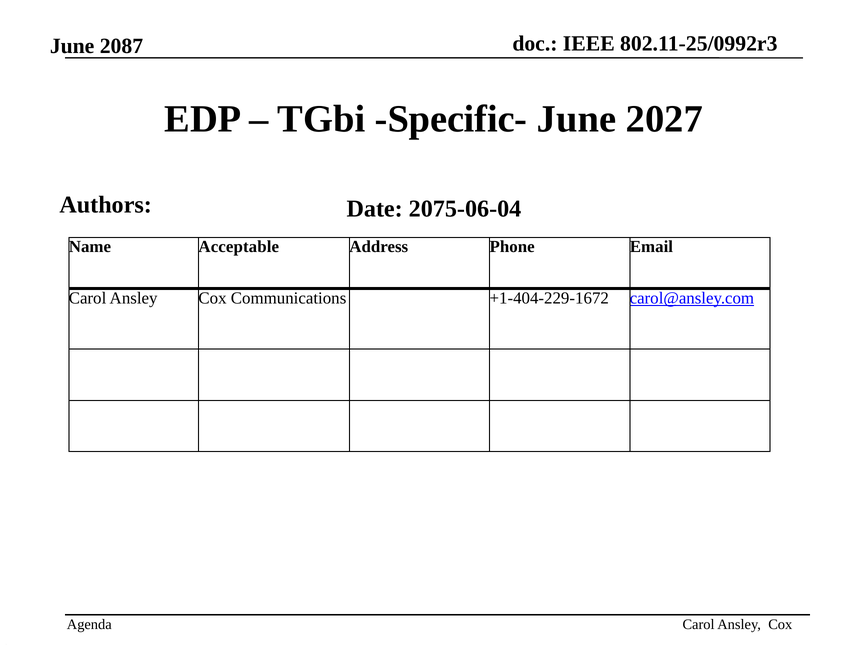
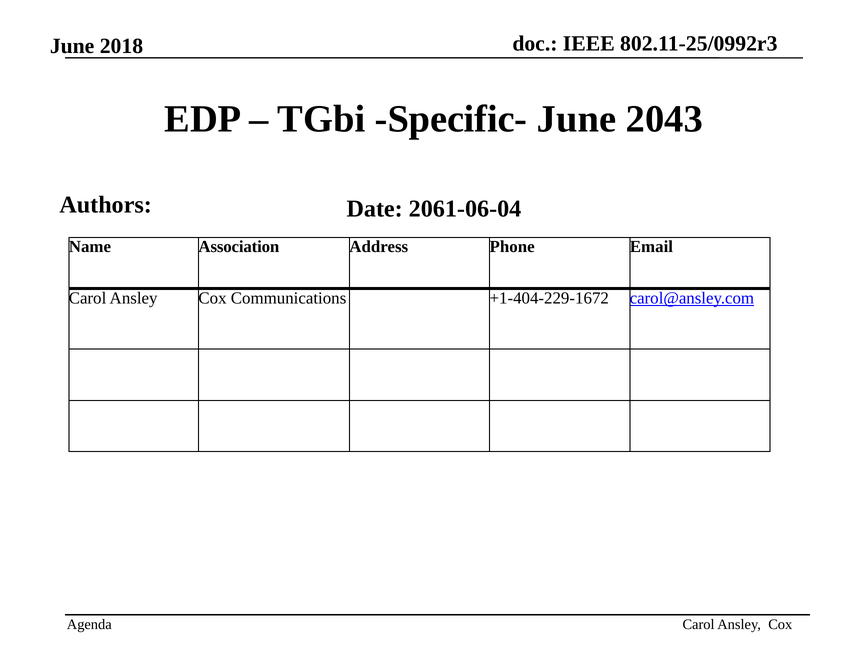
2087: 2087 -> 2018 (121, 46)
2027: 2027 -> 2043 (664, 119)
2075-06-04: 2075-06-04 -> 2061-06-04 (465, 209)
Acceptable: Acceptable -> Association (239, 247)
